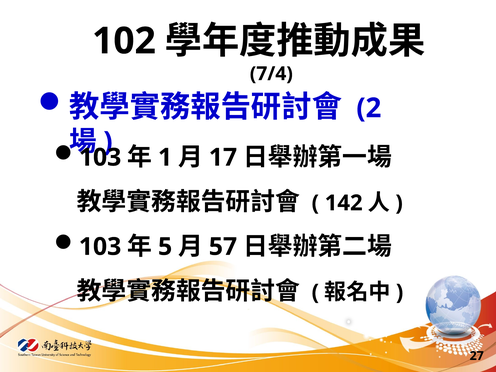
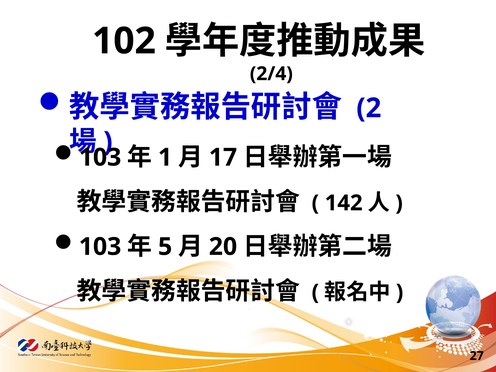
7/4: 7/4 -> 2/4 (271, 74)
57: 57 -> 20 (223, 247)
